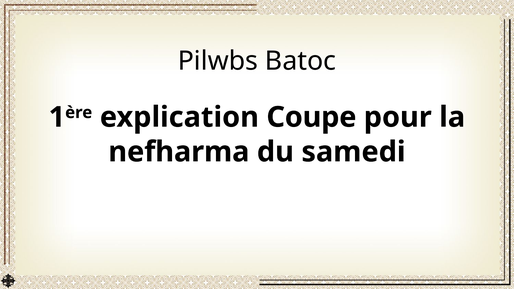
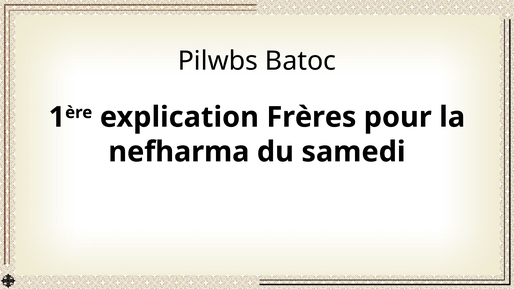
Coupe: Coupe -> Frères (311, 117)
